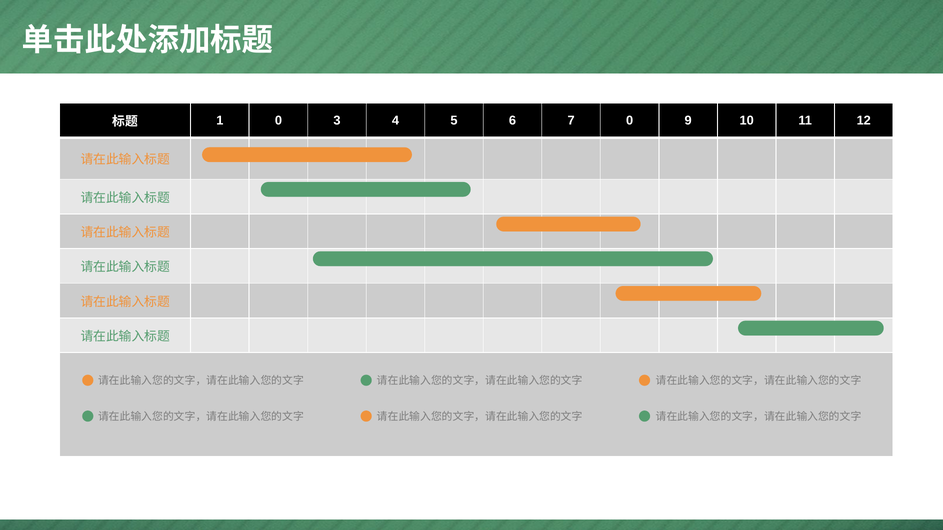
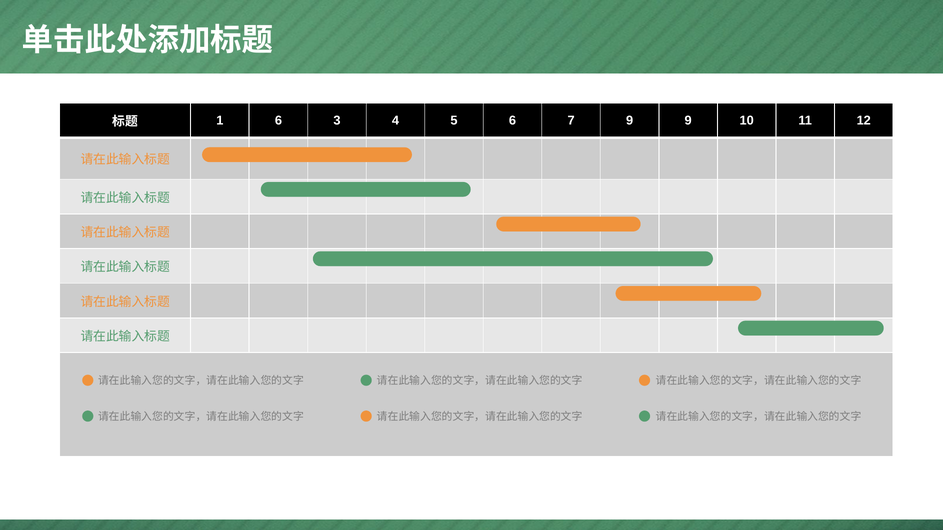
1 0: 0 -> 6 (278, 121)
7 0: 0 -> 9 (630, 121)
